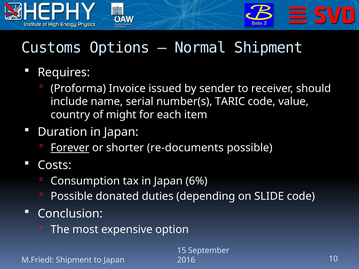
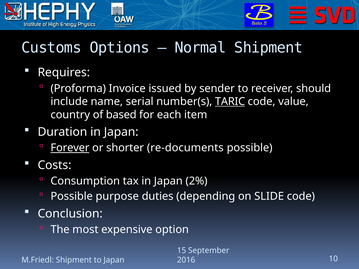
TARIC underline: none -> present (230, 102)
might: might -> based (121, 115)
6%: 6% -> 2% (196, 181)
donated: donated -> purpose (117, 197)
